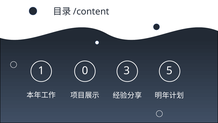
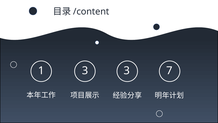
1 0: 0 -> 3 (85, 70)
5: 5 -> 7 (169, 70)
